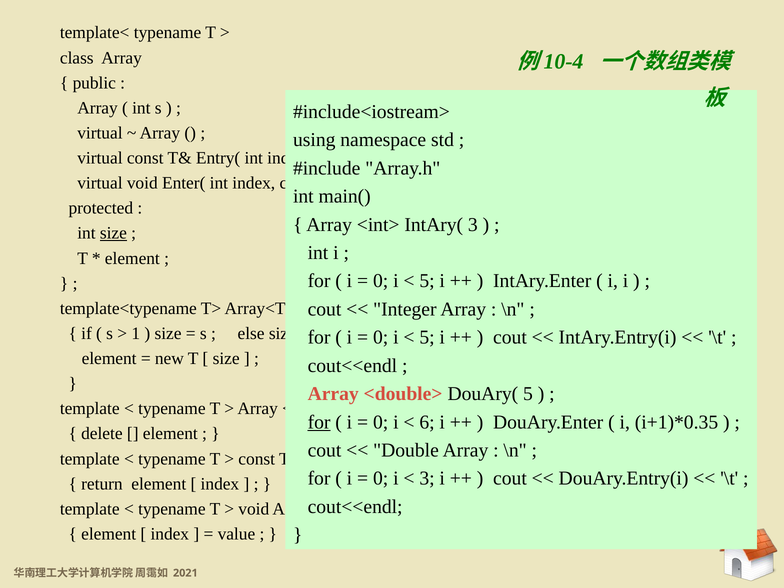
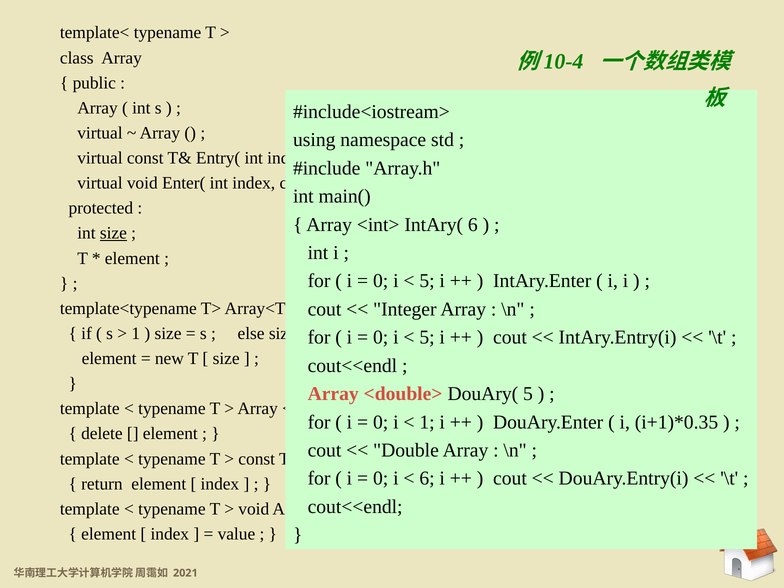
IntAry( 3: 3 -> 6 (473, 225)
for underline: present -> none (319, 422)
6: 6 -> 1 (427, 422)
3: 3 -> 6 (427, 479)
